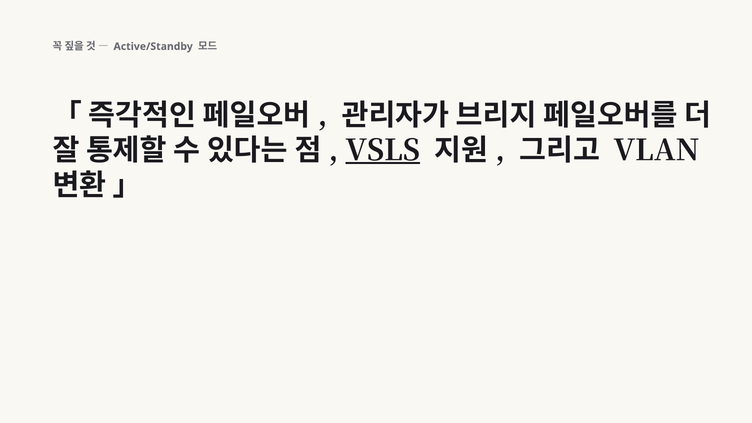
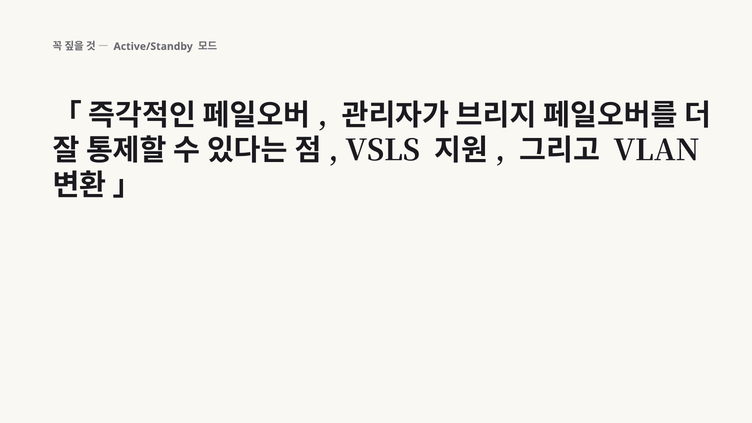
VSLS underline: present -> none (383, 151)
